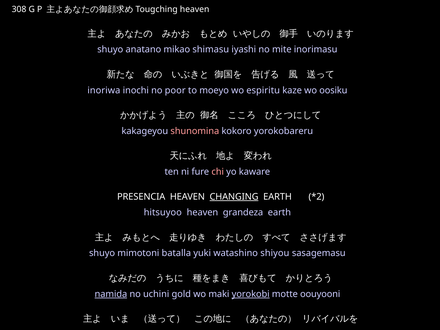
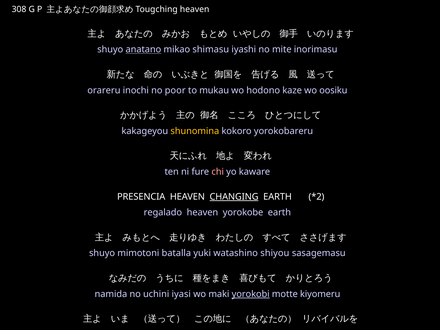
anatano underline: none -> present (143, 50)
inoriwa: inoriwa -> orareru (104, 90)
moeyo: moeyo -> mukau (214, 90)
espiritu: espiritu -> hodono (263, 90)
shunomina colour: pink -> yellow (195, 131)
hitsuyoo: hitsuyoo -> regalado (163, 213)
grandeza: grandeza -> yorokobe (243, 213)
namida underline: present -> none (111, 294)
gold: gold -> iyasi (181, 294)
oouyooni: oouyooni -> kiyomeru (320, 294)
